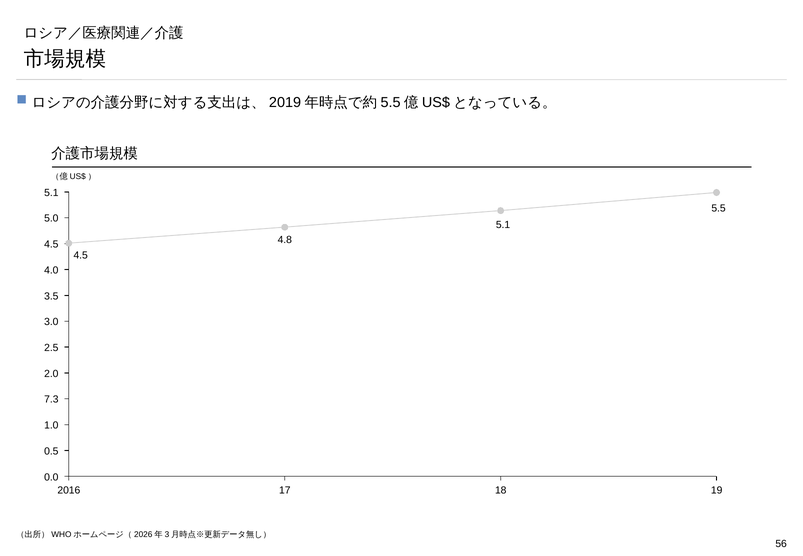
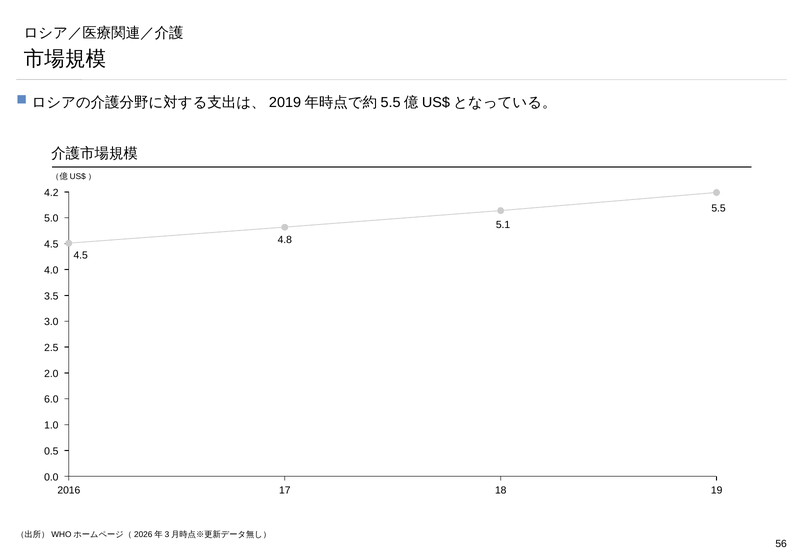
5.1: 5.1 -> 4.2 (51, 193)
7.3: 7.3 -> 6.0 (51, 399)
